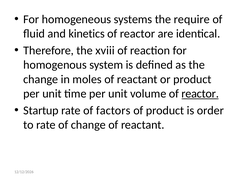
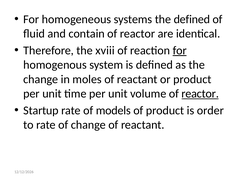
the require: require -> defined (192, 19)
kinetics: kinetics -> contain (87, 33)
for underline: none -> present (180, 50)
factors: factors -> models (113, 110)
